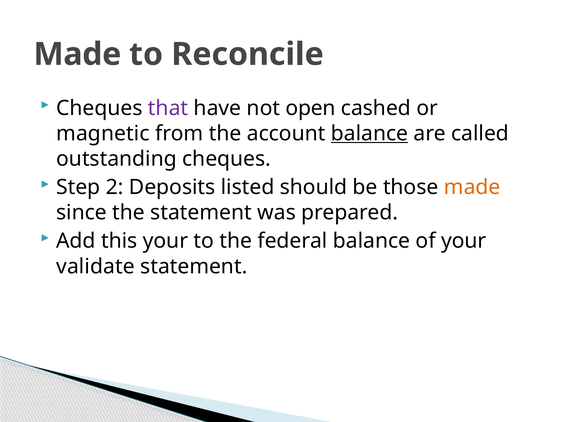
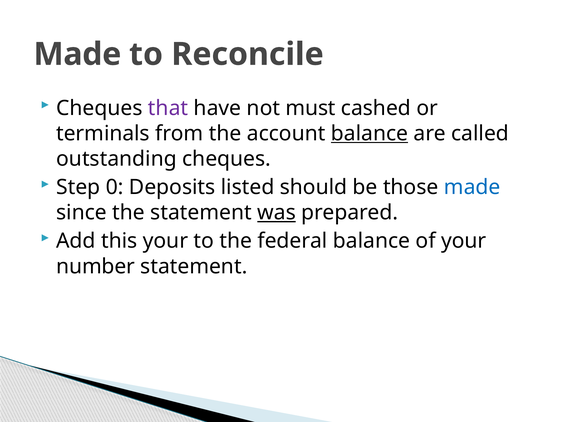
open: open -> must (311, 108)
magnetic: magnetic -> terminals (103, 133)
2: 2 -> 0 (115, 187)
made colour: orange -> blue (472, 187)
was underline: none -> present (277, 213)
validate: validate -> number (96, 267)
